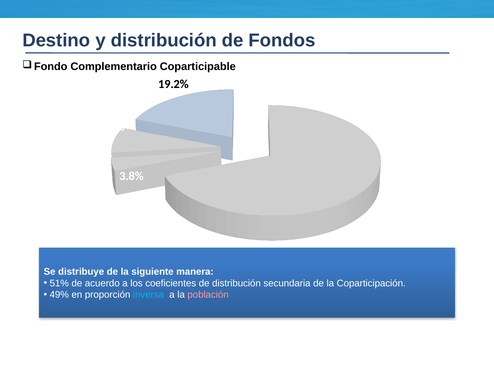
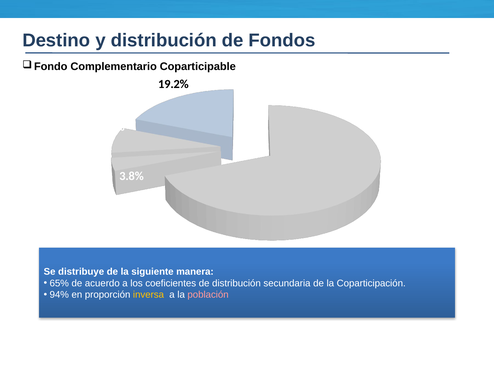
51%: 51% -> 65% (59, 284)
49%: 49% -> 94% (59, 295)
inversa colour: light blue -> yellow (148, 295)
